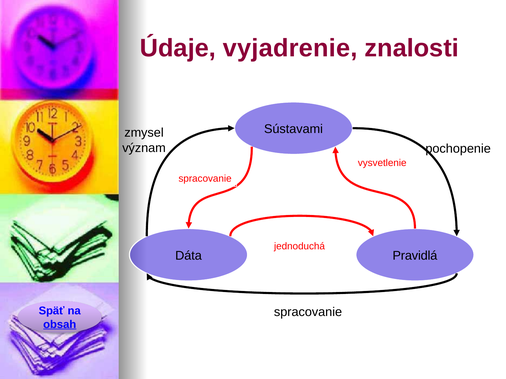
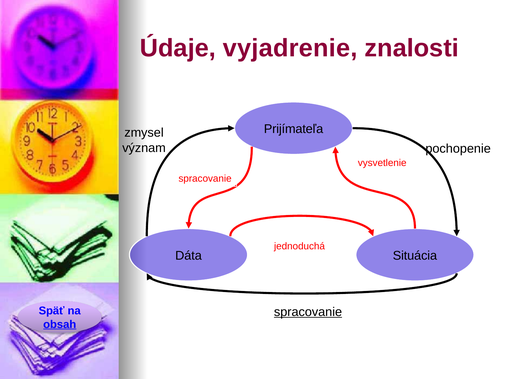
Sústavami: Sústavami -> Prijímateľa (294, 129)
Pravidlá: Pravidlá -> Situácia (415, 256)
spracovanie underline: none -> present (308, 312)
